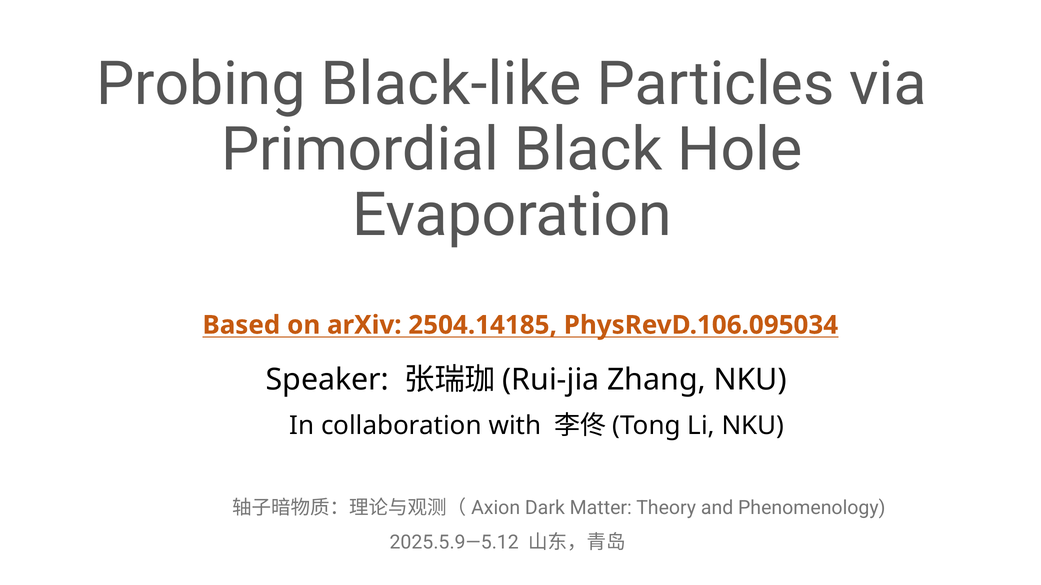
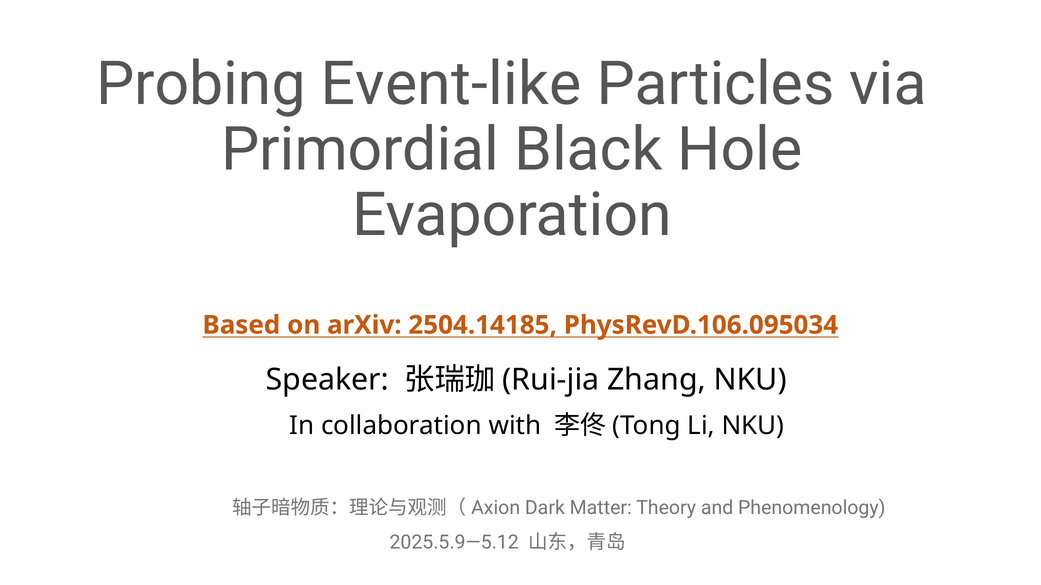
Black-like: Black-like -> Event-like (451, 84)
